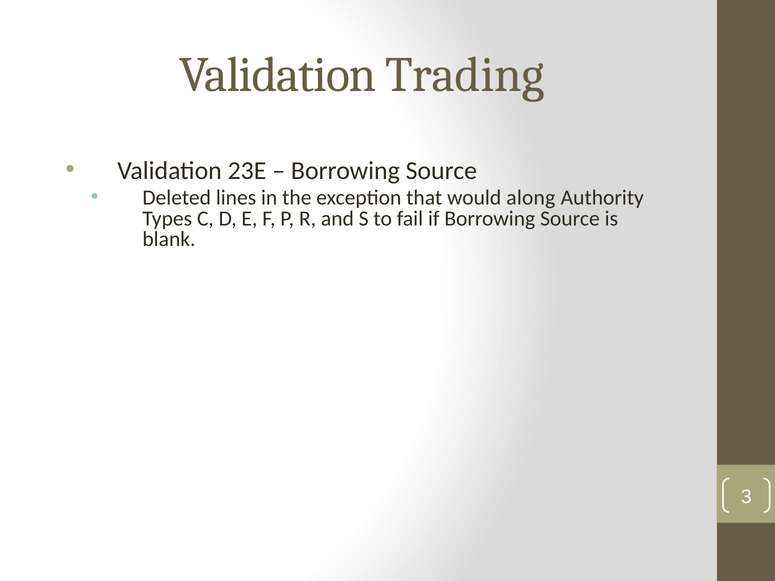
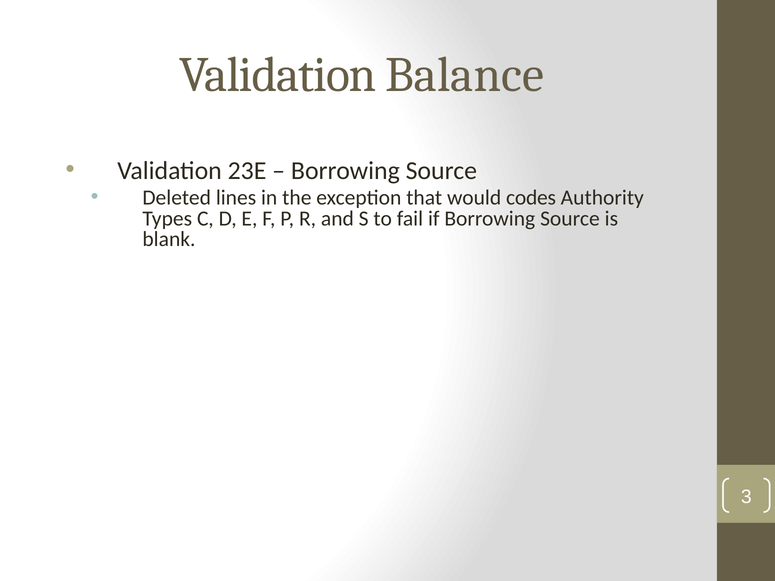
Trading: Trading -> Balance (465, 75)
along: along -> codes (531, 198)
